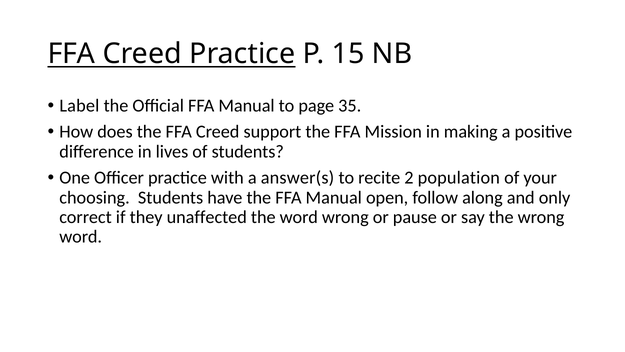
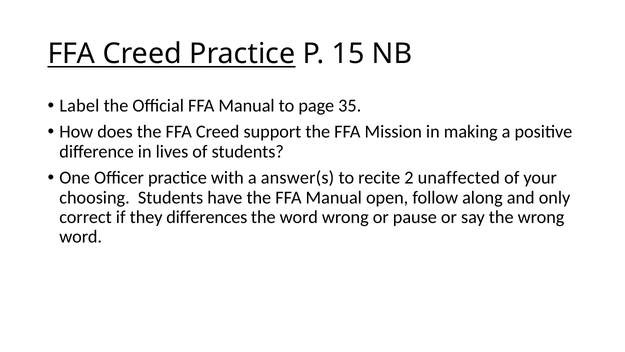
population: population -> unaffected (459, 178)
unaffected: unaffected -> differences (207, 217)
